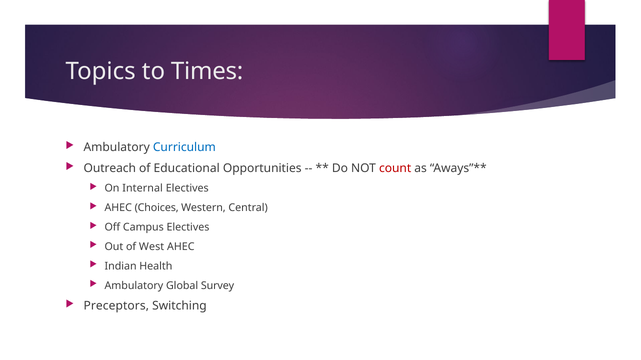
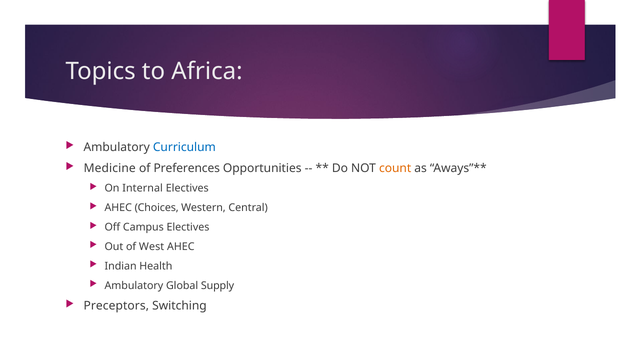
Times: Times -> Africa (207, 71)
Outreach: Outreach -> Medicine (110, 168)
Educational: Educational -> Preferences (187, 168)
count colour: red -> orange (395, 168)
Survey: Survey -> Supply (218, 286)
